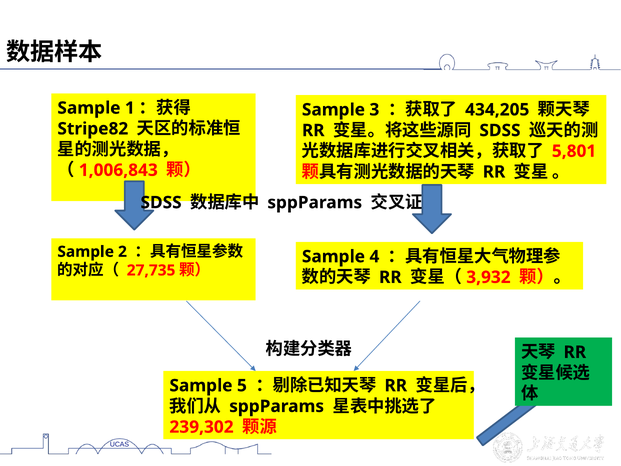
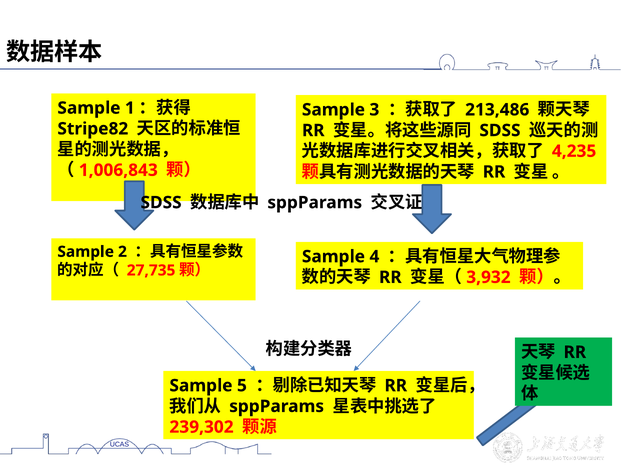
434,205: 434,205 -> 213,486 (497, 110)
5,801: 5,801 -> 4,235 (574, 151)
